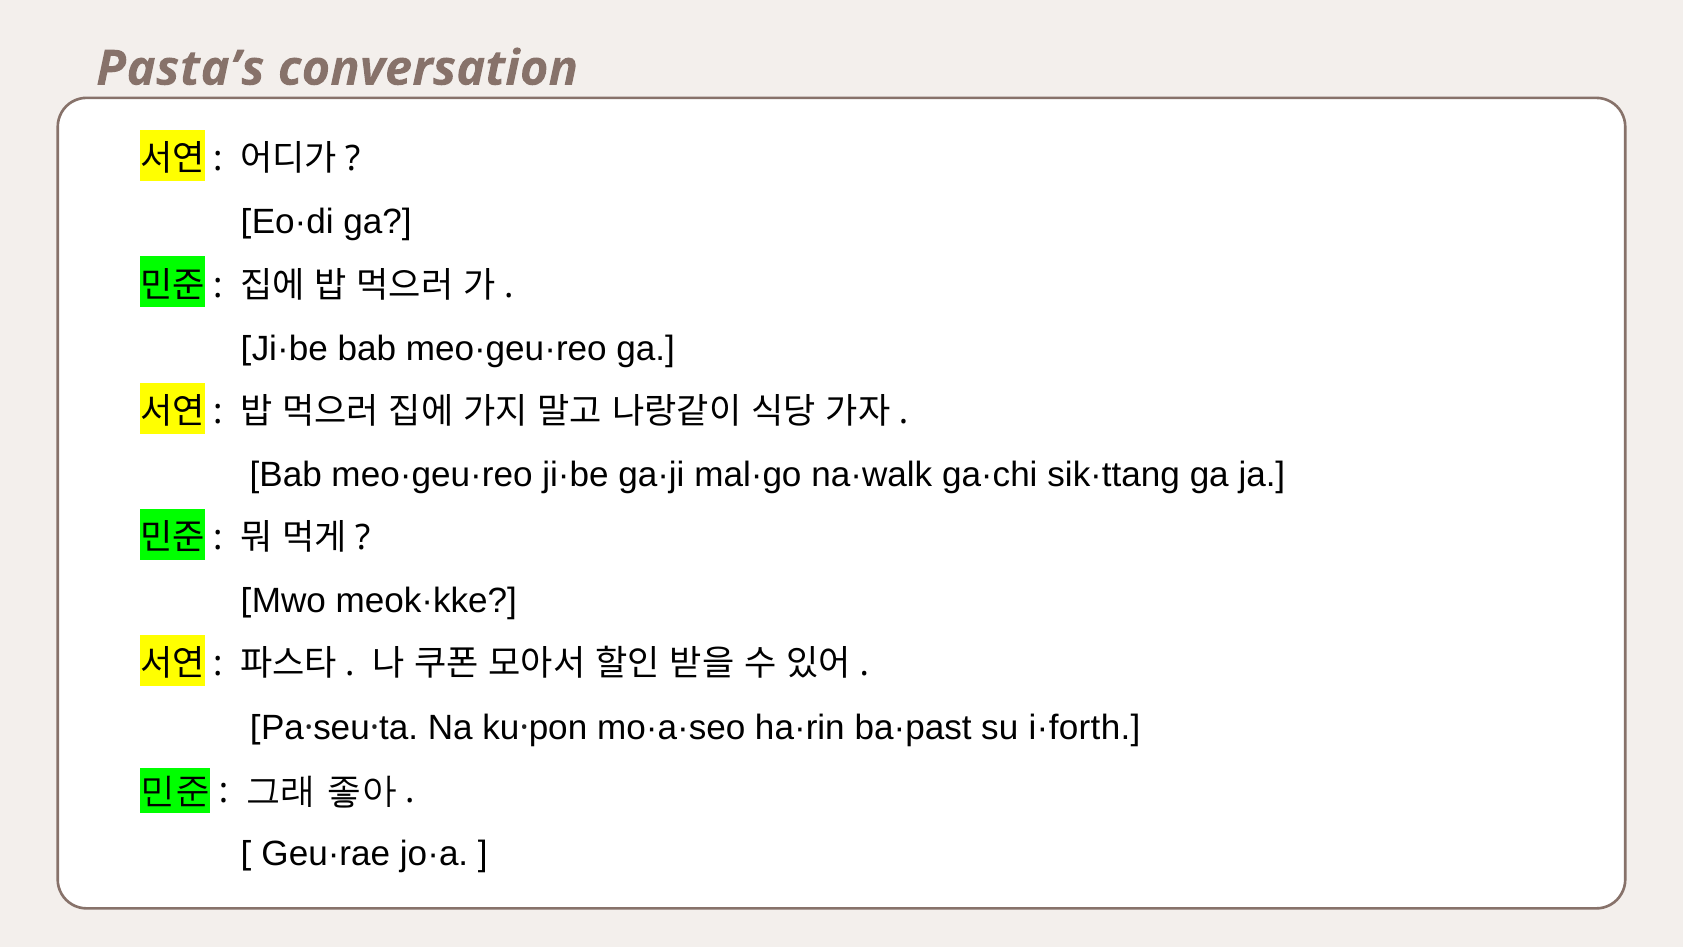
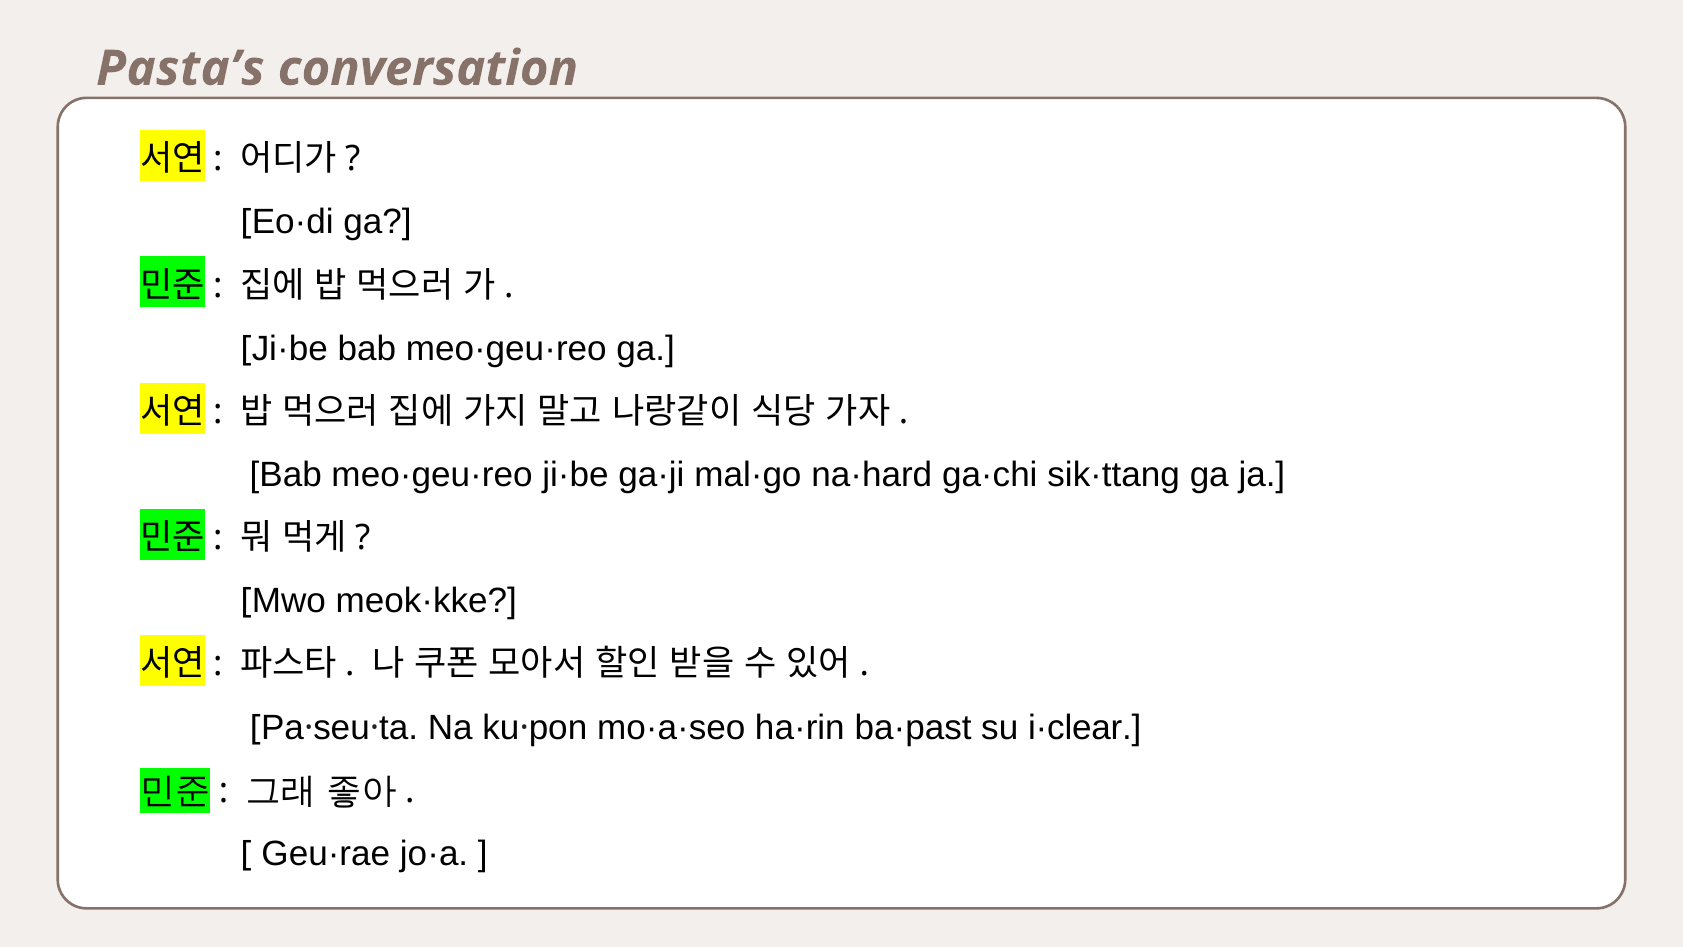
na·walk: na·walk -> na·hard (872, 475)
i·forth: i·forth -> i·clear (1085, 727)
